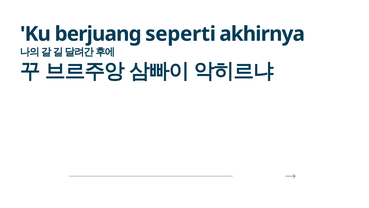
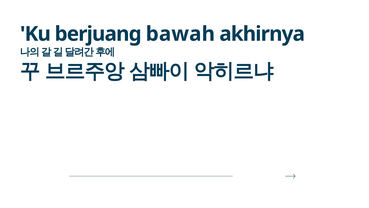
seperti: seperti -> bawah (180, 34)
